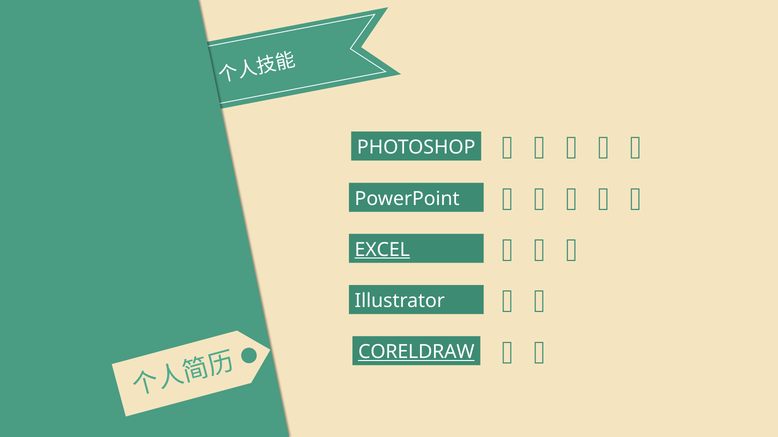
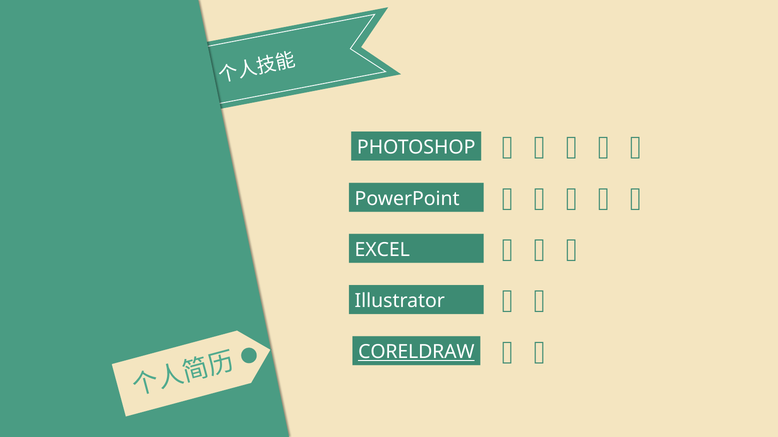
EXCEL underline: present -> none (382, 250)
